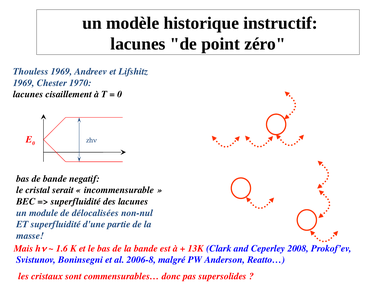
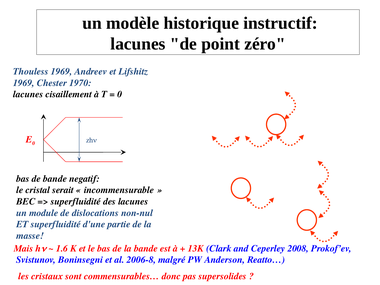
délocalisées: délocalisées -> dislocations (95, 213)
